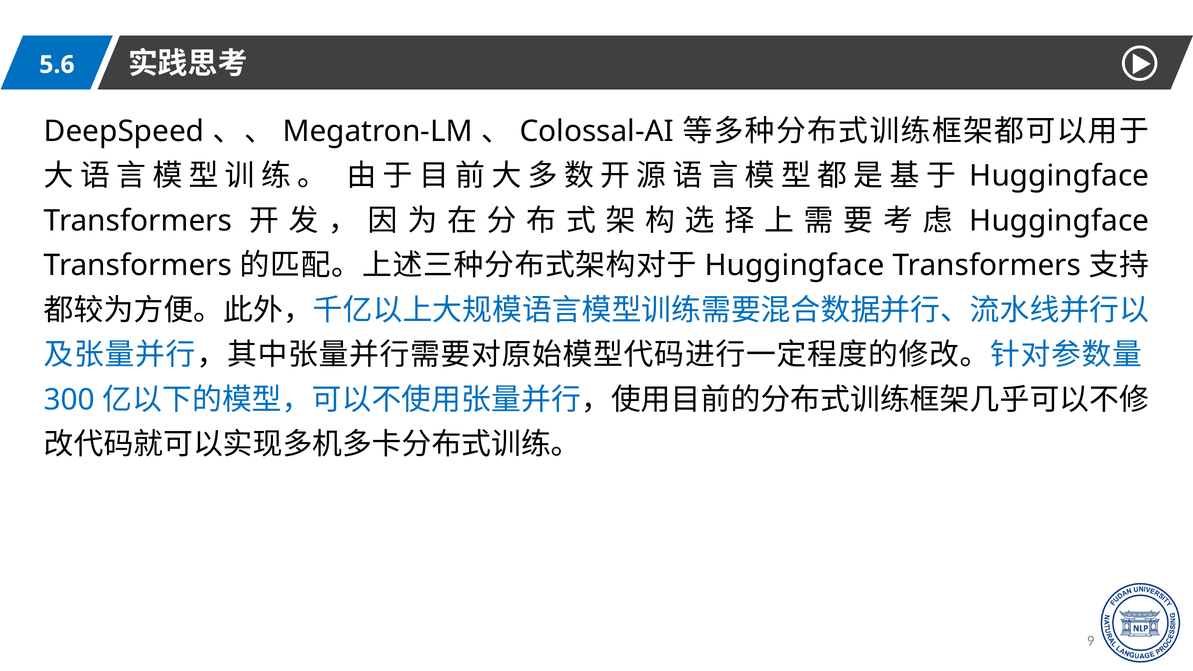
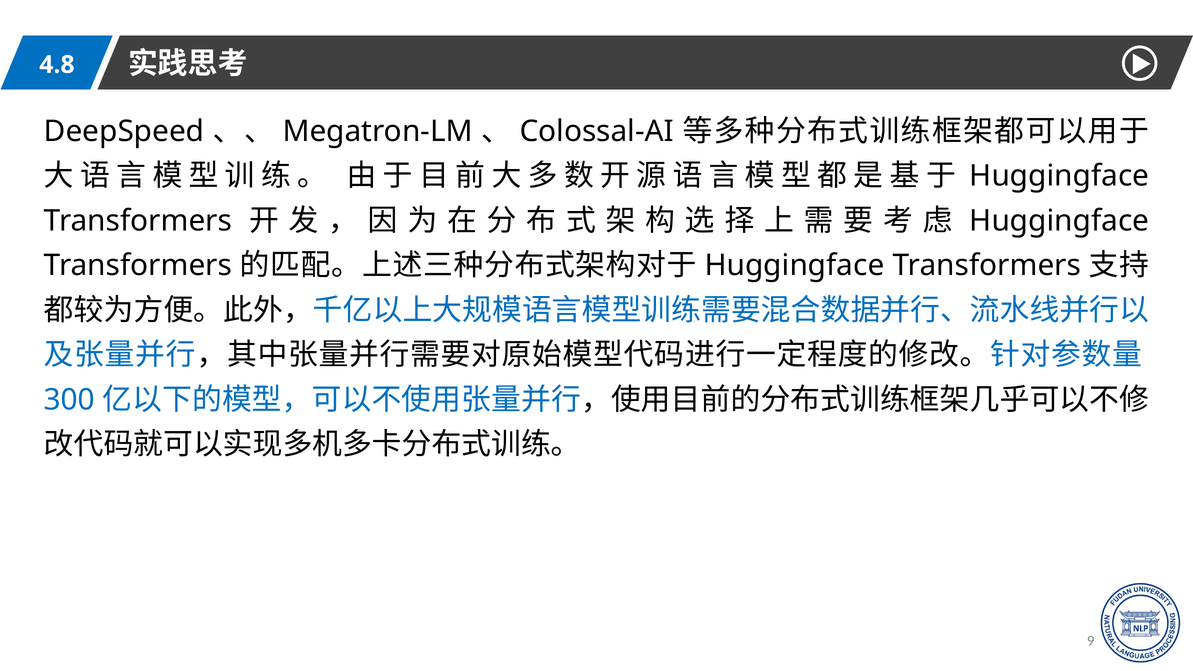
5.6: 5.6 -> 4.8 (57, 65)
